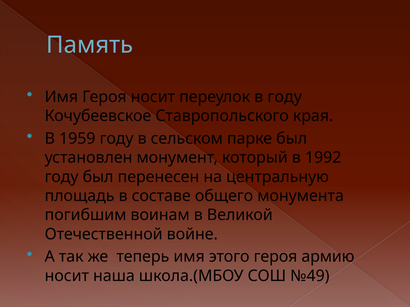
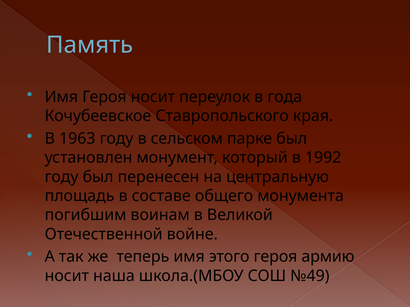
в году: году -> года (285, 97)
1959: 1959 -> 1963 (77, 139)
